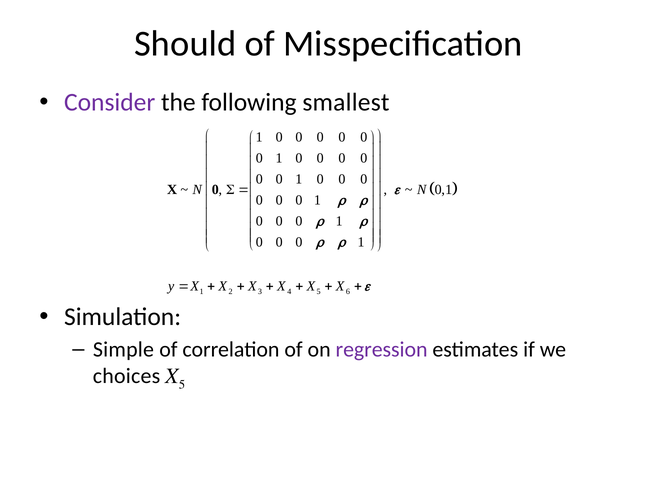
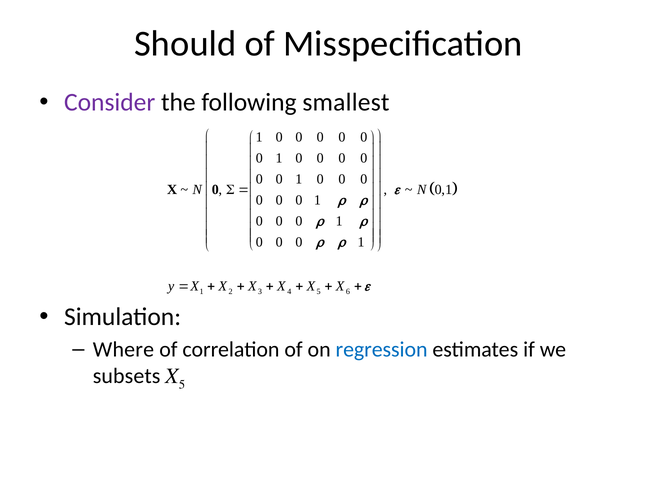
Simple: Simple -> Where (123, 349)
regression colour: purple -> blue (382, 349)
choices: choices -> subsets (127, 376)
